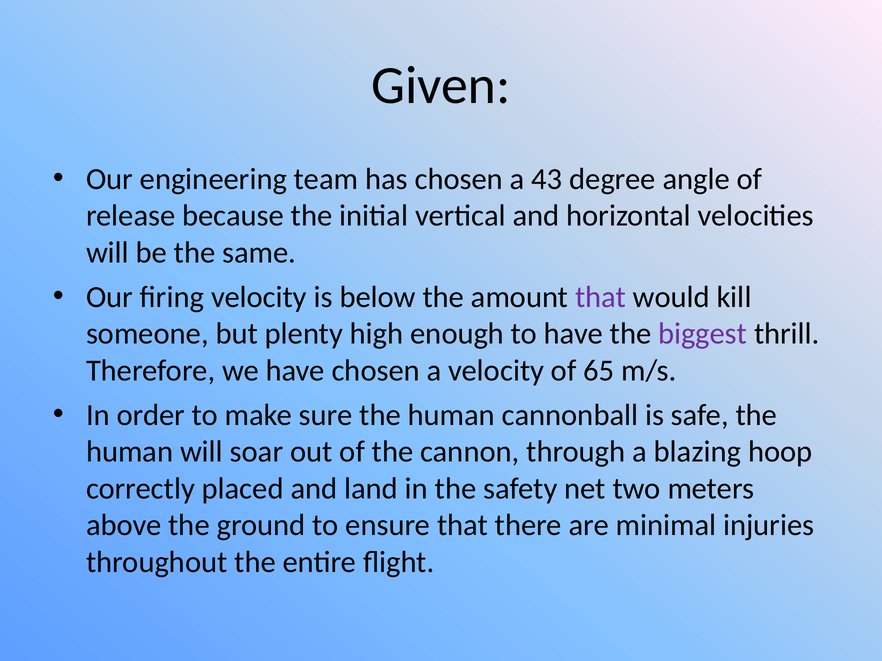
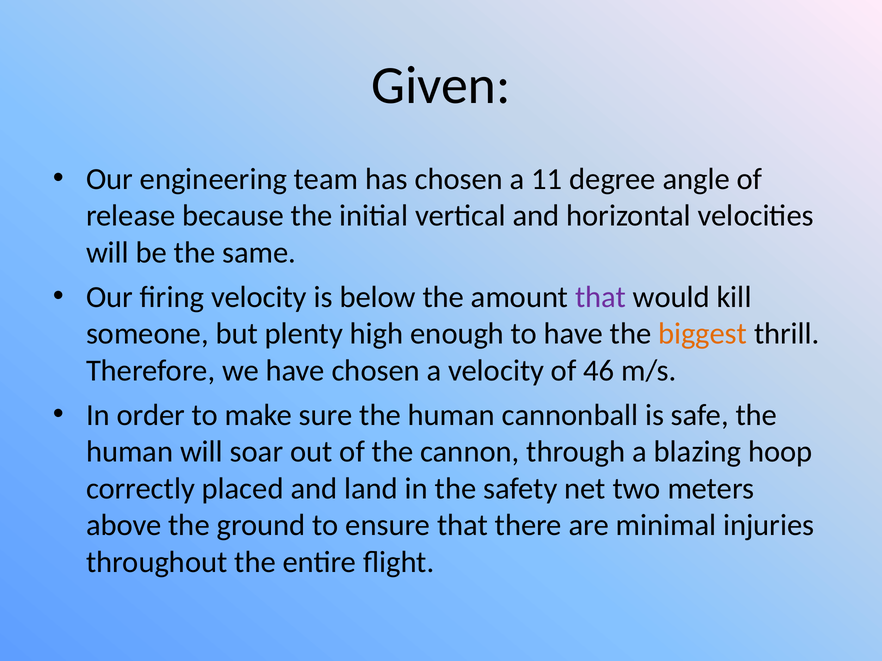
43: 43 -> 11 (547, 179)
biggest colour: purple -> orange (703, 334)
65: 65 -> 46 (599, 371)
